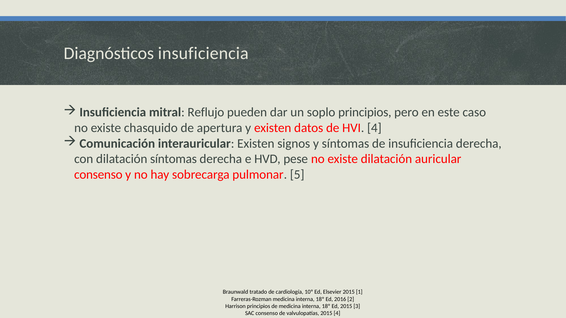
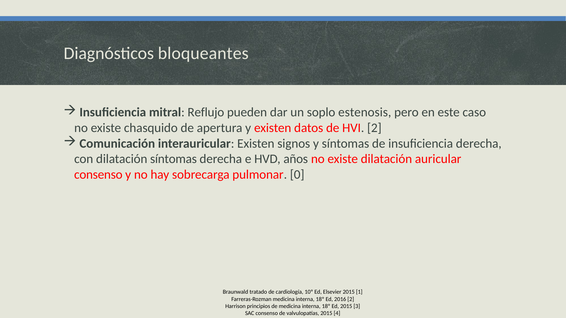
Diagnósticos insuficiencia: insuficiencia -> bloqueantes (203, 53)
soplo principios: principios -> estenosis (365, 112)
HVI 4: 4 -> 2 (374, 128)
pese: pese -> años (296, 159)
5: 5 -> 0 (297, 175)
